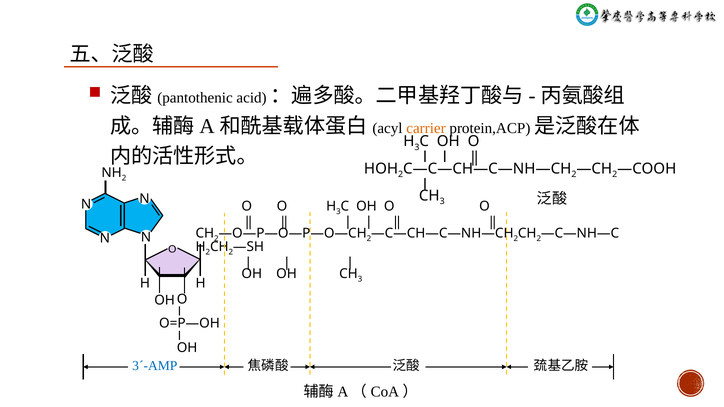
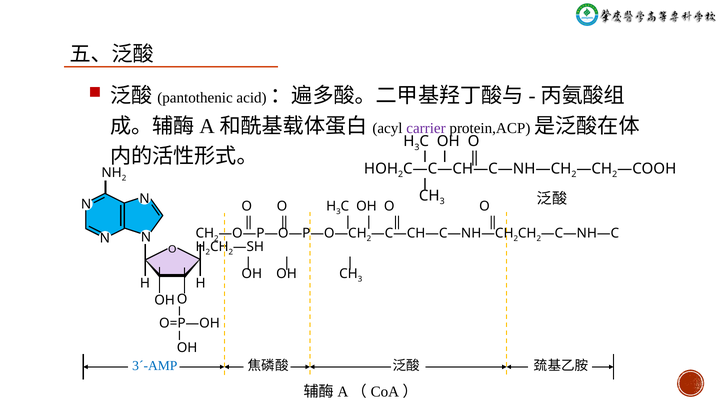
carrier colour: orange -> purple (426, 128)
